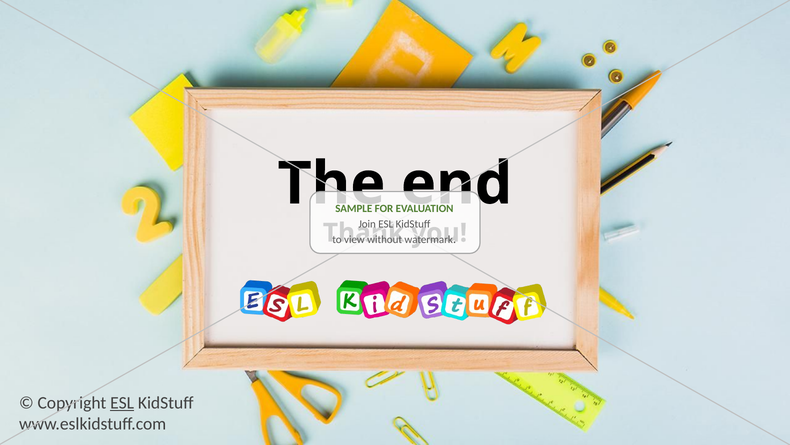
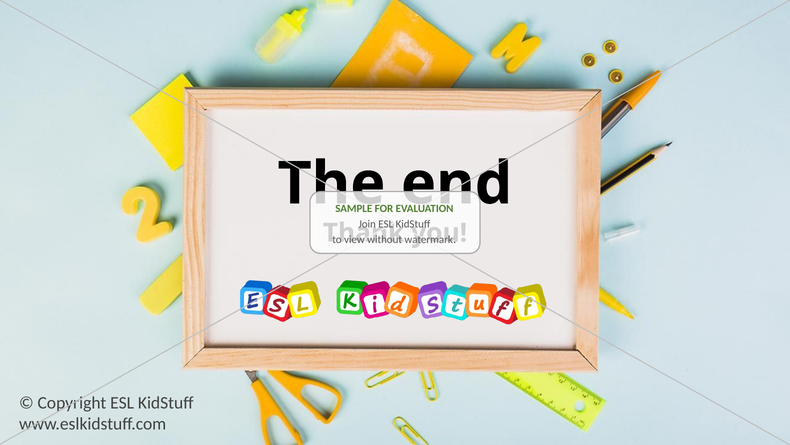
ESL underline: present -> none (122, 402)
